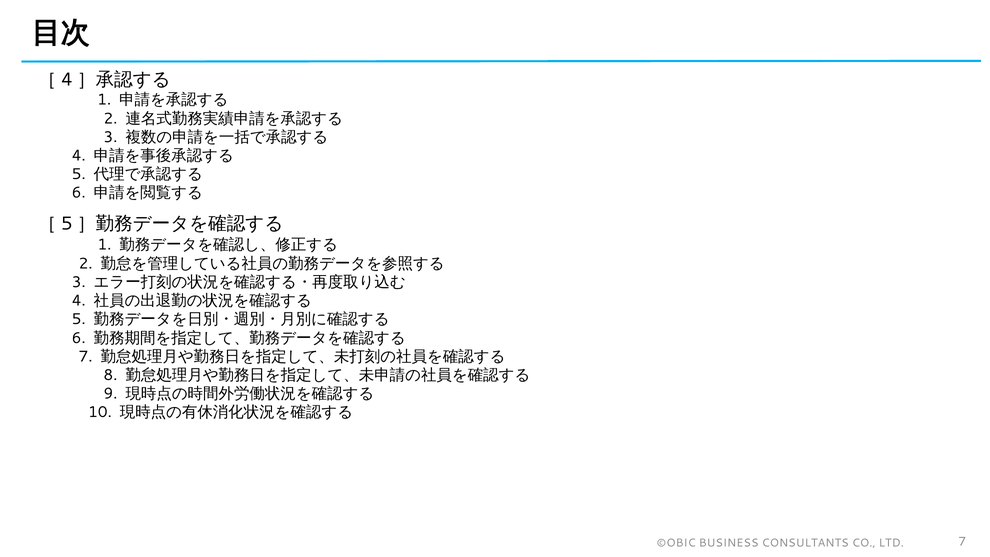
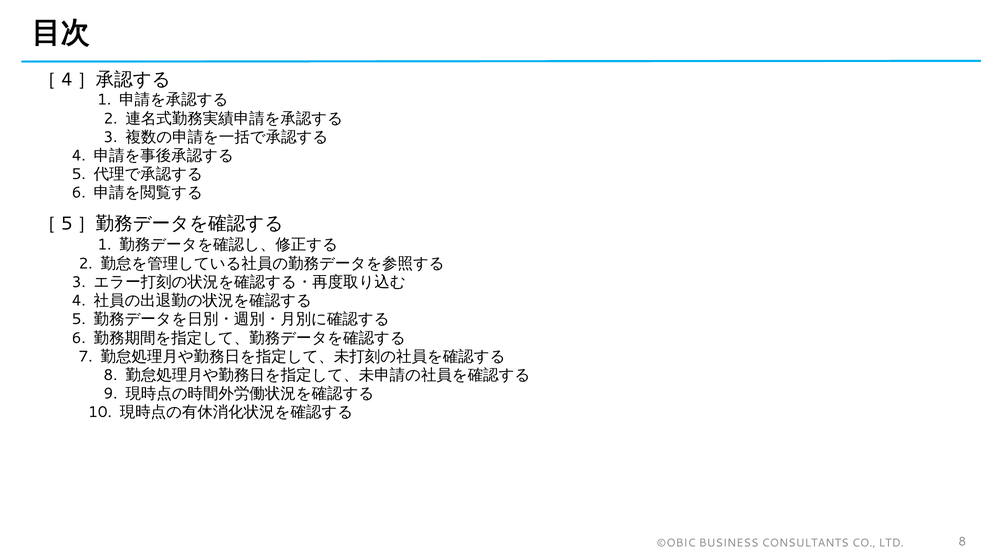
LTD 7: 7 -> 8 (962, 542)
